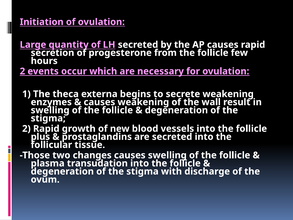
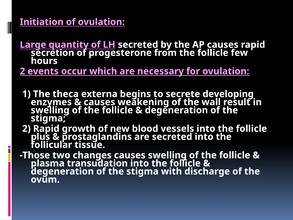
secrete weakening: weakening -> developing (228, 94)
